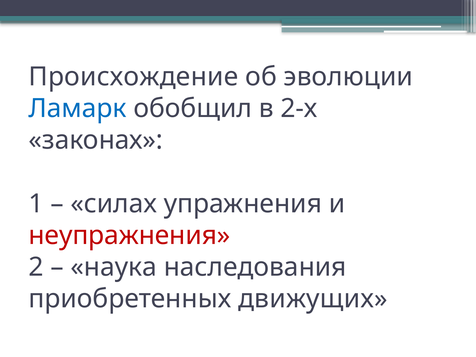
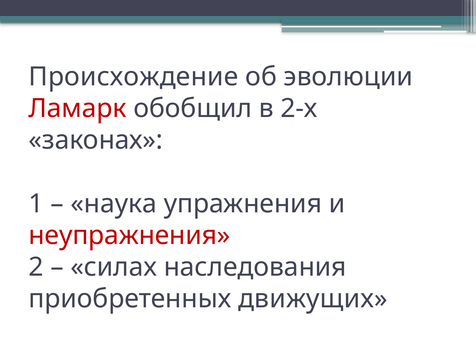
Ламарк colour: blue -> red (78, 108)
силах: силах -> наука (114, 204)
наука: наука -> силах (114, 267)
